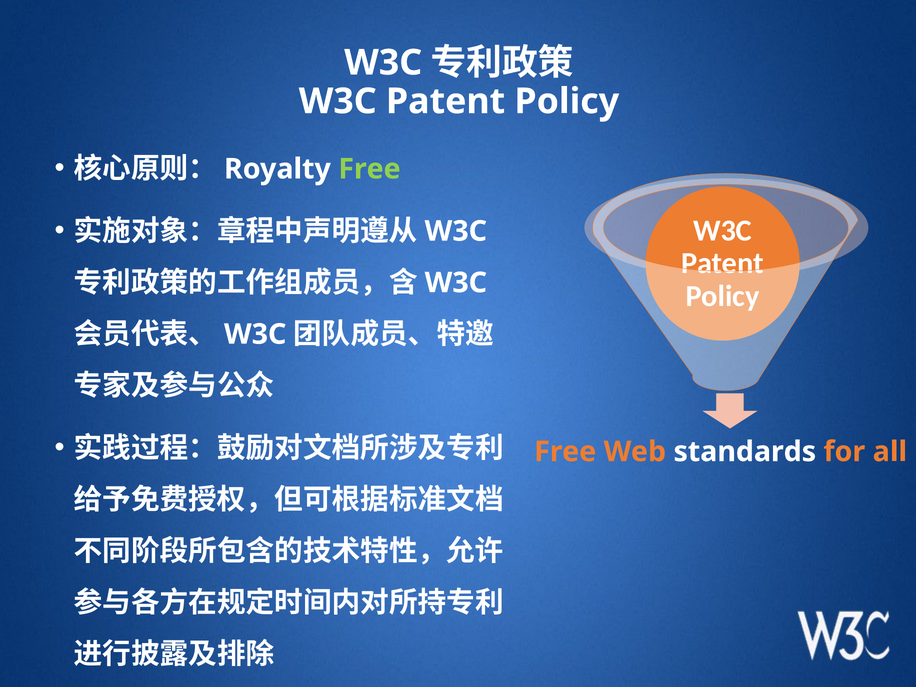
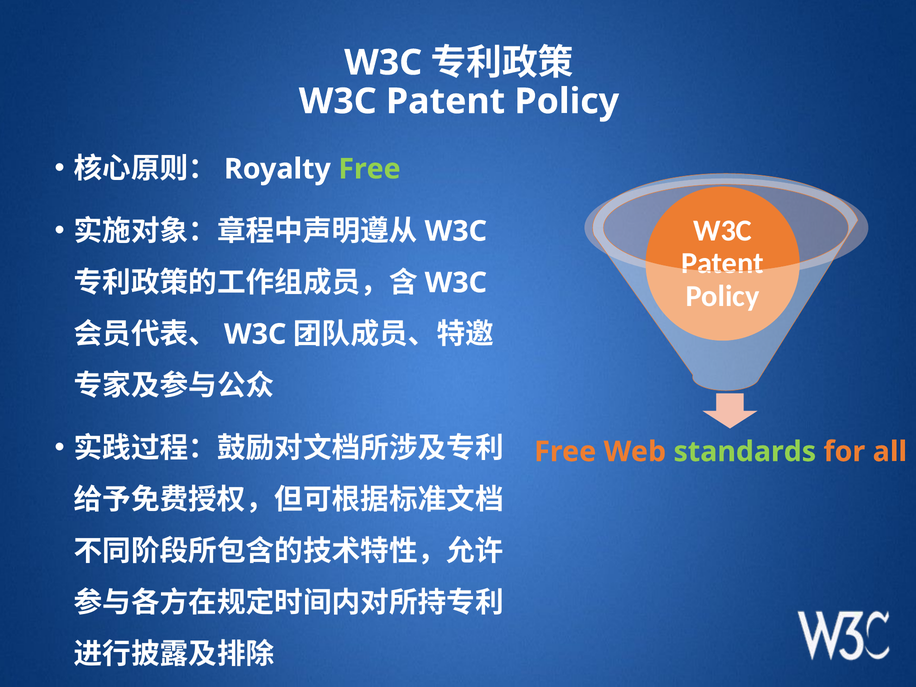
standards colour: white -> light green (745, 452)
